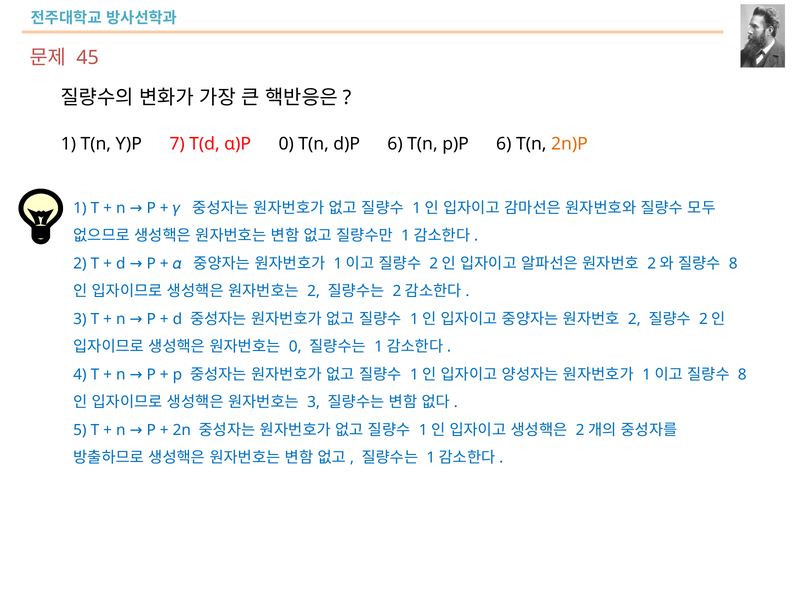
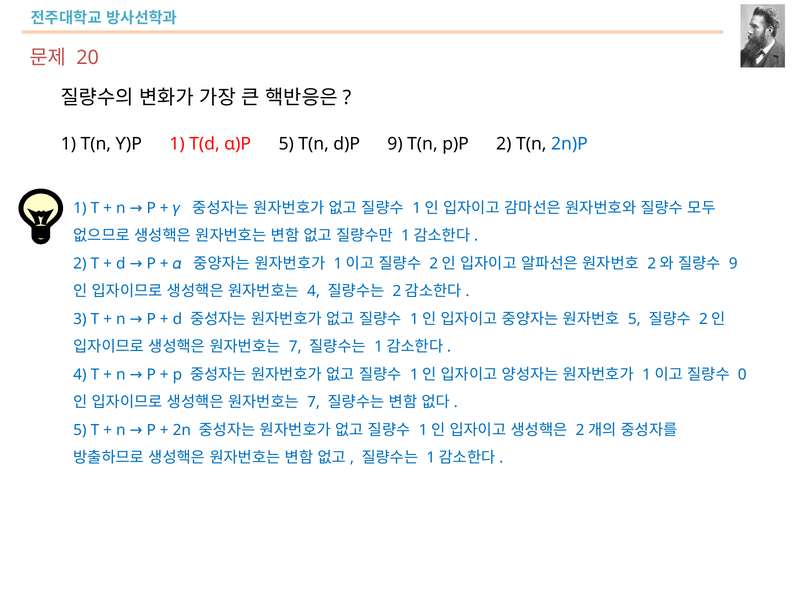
45: 45 -> 20 (88, 58)
ϒ)P 7: 7 -> 1 (177, 144)
α)P 0: 0 -> 5 (286, 144)
d)P 6: 6 -> 9 (395, 144)
p)P 6: 6 -> 2 (504, 144)
2n)P colour: orange -> blue (569, 144)
8: 8 -> 9 (733, 264)
2: 2 -> 4 (314, 291)
2: 2 -> 5 (634, 319)
0: 0 -> 7 (295, 347)
8: 8 -> 0 (742, 374)
3: 3 -> 7 (314, 402)
